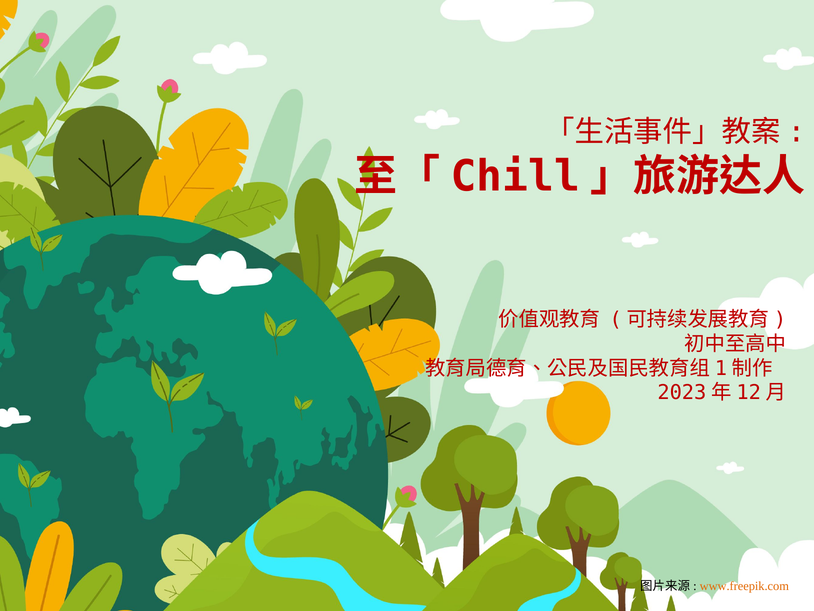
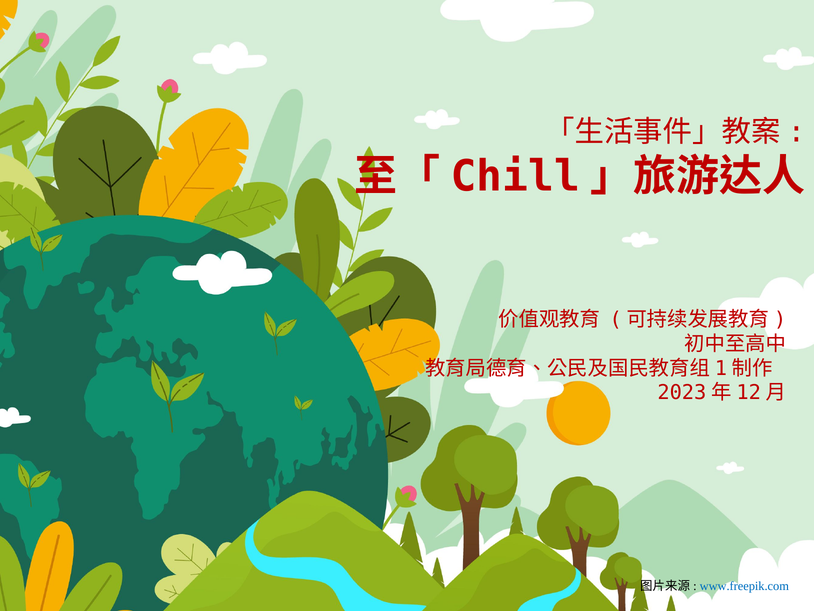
www.freepik.com colour: orange -> blue (744, 586)
